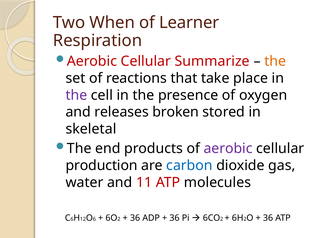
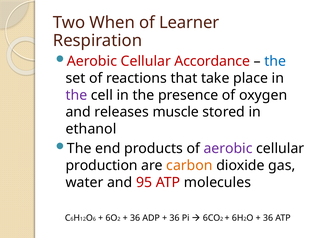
Summarize: Summarize -> Accordance (212, 61)
the colour: orange -> blue (275, 61)
broken: broken -> muscle (176, 112)
skeletal: skeletal -> ethanol (91, 129)
carbon colour: blue -> orange (189, 165)
11: 11 -> 95 (144, 182)
